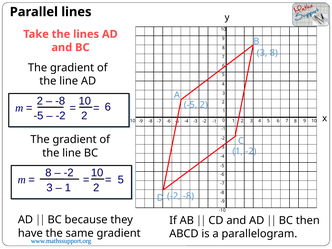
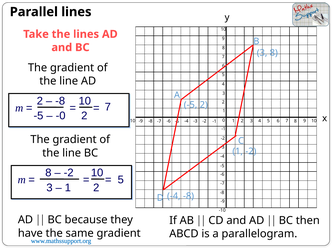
6: 6 -> 7 (108, 107)
-2: -2 -> -0 (61, 116)
-2: -2 -> -4 (174, 196)
